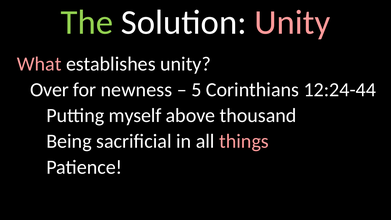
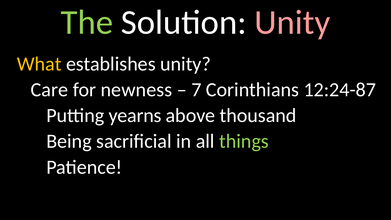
What colour: pink -> yellow (39, 64)
Over: Over -> Care (49, 90)
5: 5 -> 7 (196, 90)
12:24-44: 12:24-44 -> 12:24-87 (340, 90)
myself: myself -> yearns (135, 116)
things colour: pink -> light green (244, 141)
